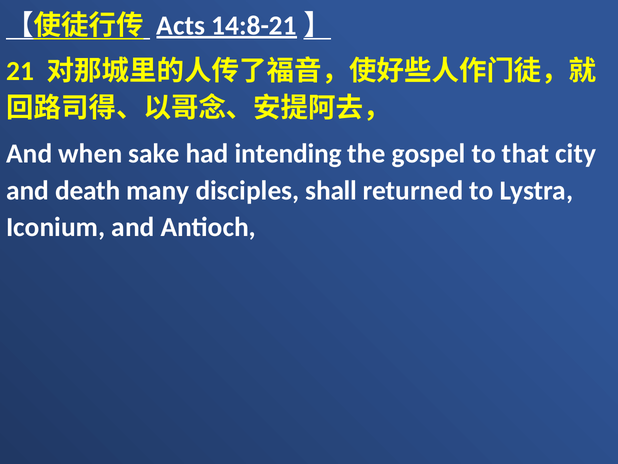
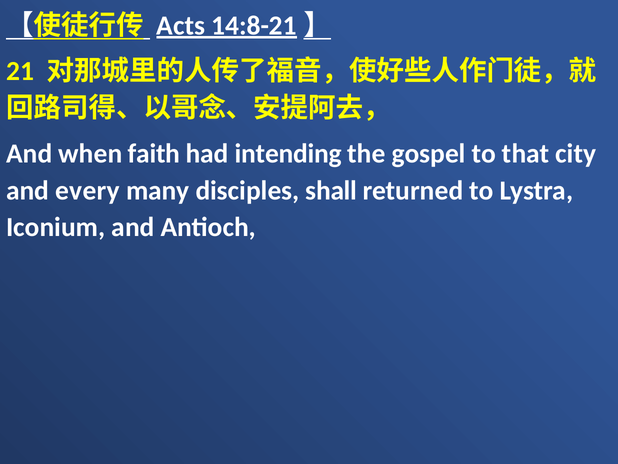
sake: sake -> faith (154, 153)
death: death -> every (88, 190)
